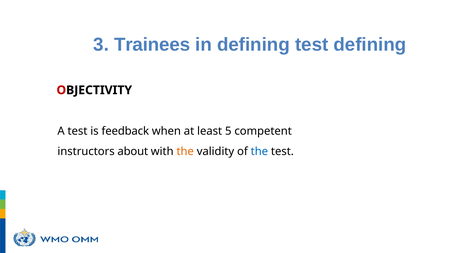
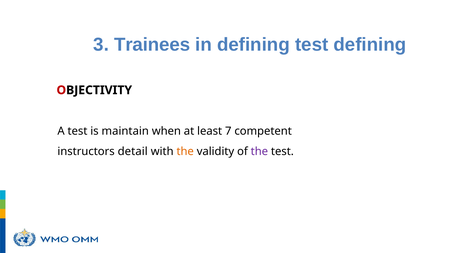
feedback: feedback -> maintain (125, 131)
5: 5 -> 7 (228, 131)
about: about -> detail (133, 151)
the colour: blue -> purple (259, 151)
